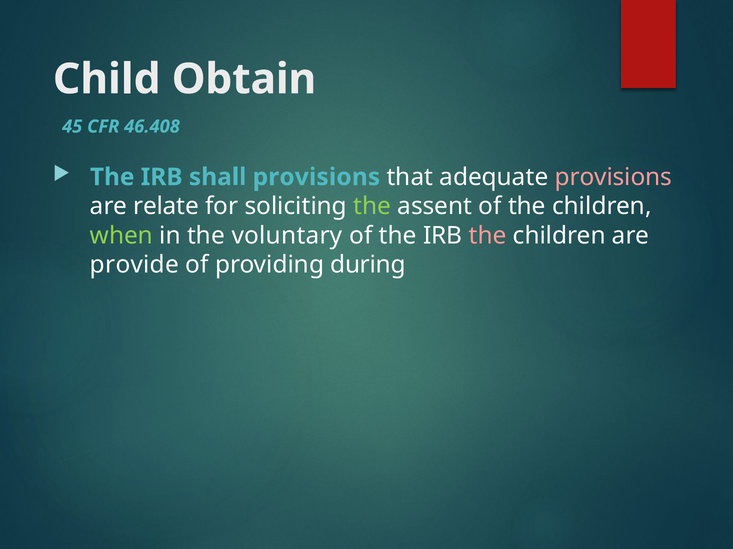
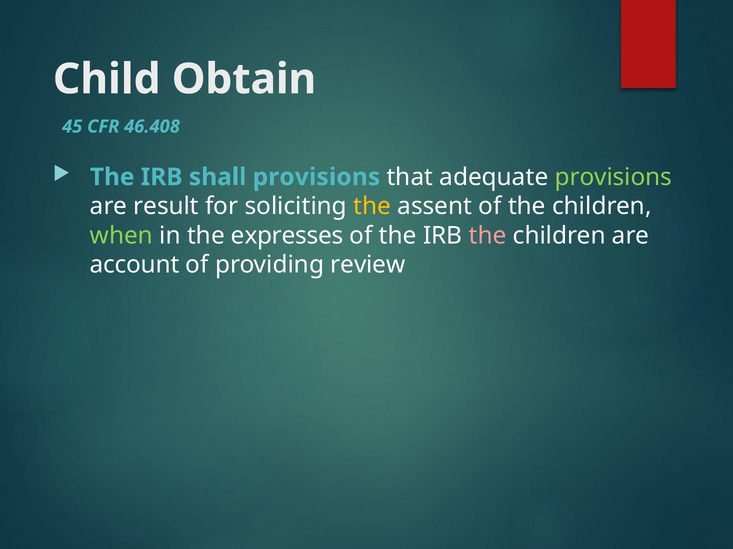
provisions colour: pink -> light green (613, 177)
relate: relate -> result (166, 207)
the colour: light green -> yellow (372, 207)
voluntary: voluntary -> expresses (287, 236)
provide: provide -> account (135, 265)
during: during -> review (368, 265)
